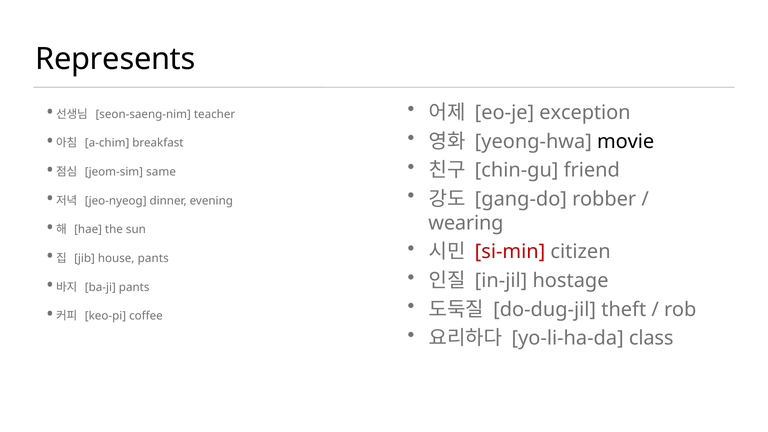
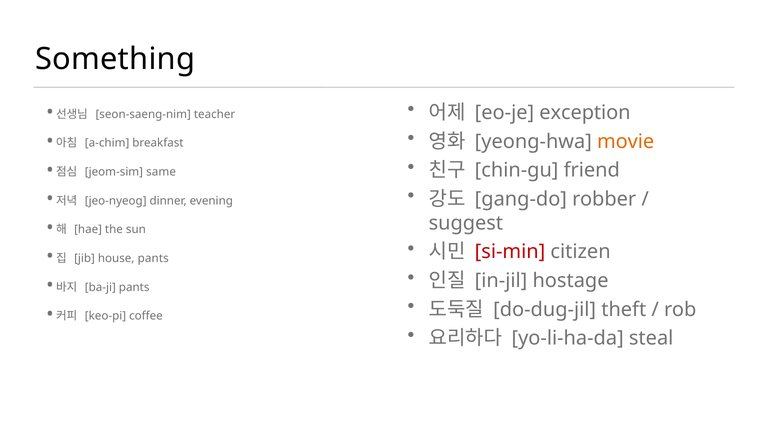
Represents: Represents -> Something (115, 59)
movie colour: black -> orange (626, 141)
wearing: wearing -> suggest (466, 223)
class: class -> steal (651, 338)
